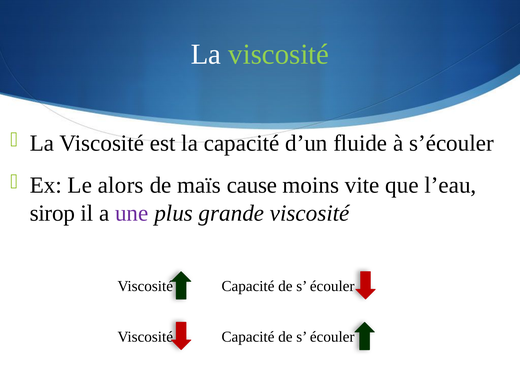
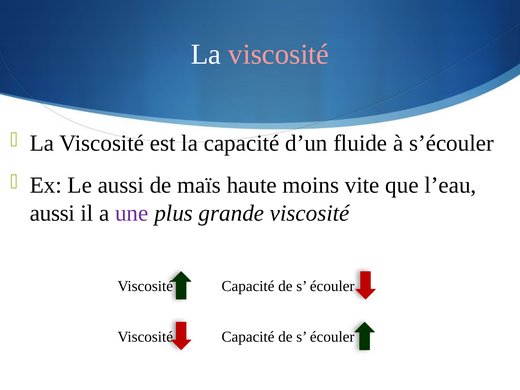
viscosité colour: light green -> pink (279, 54)
Le alors: alors -> aussi (121, 185)
cause: cause -> haute (252, 185)
sirop: sirop -> aussi (52, 213)
